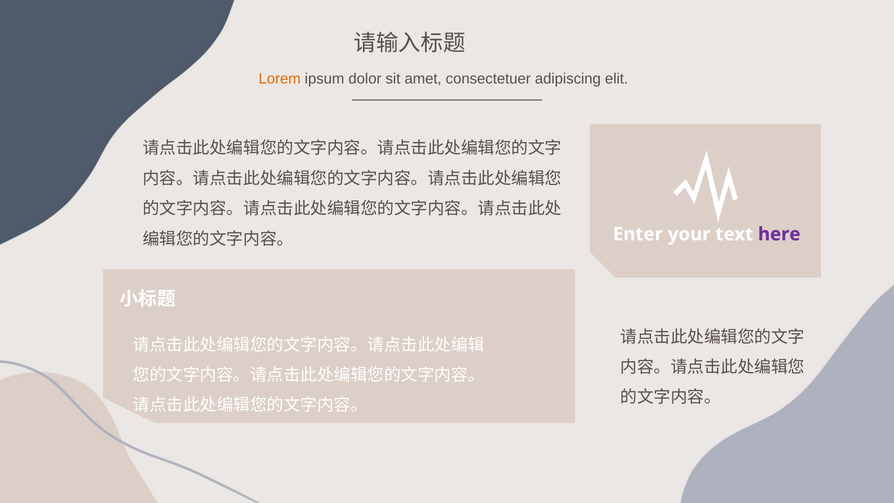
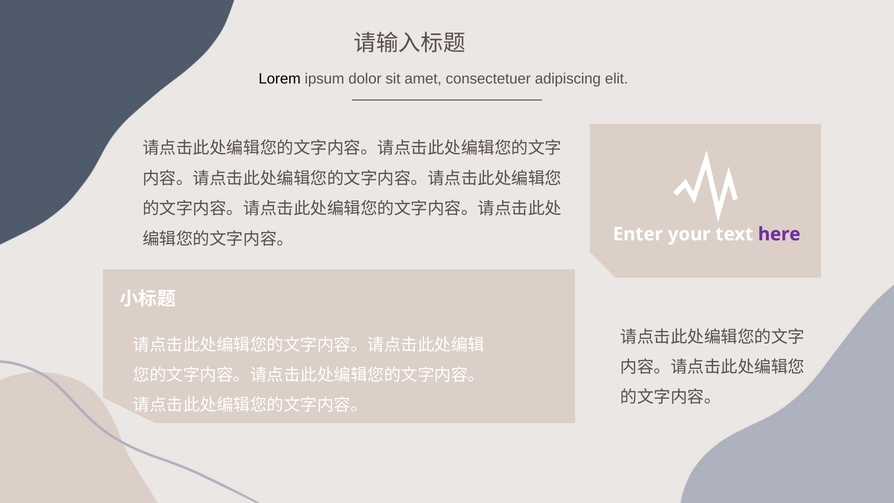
Lorem colour: orange -> black (280, 79)
